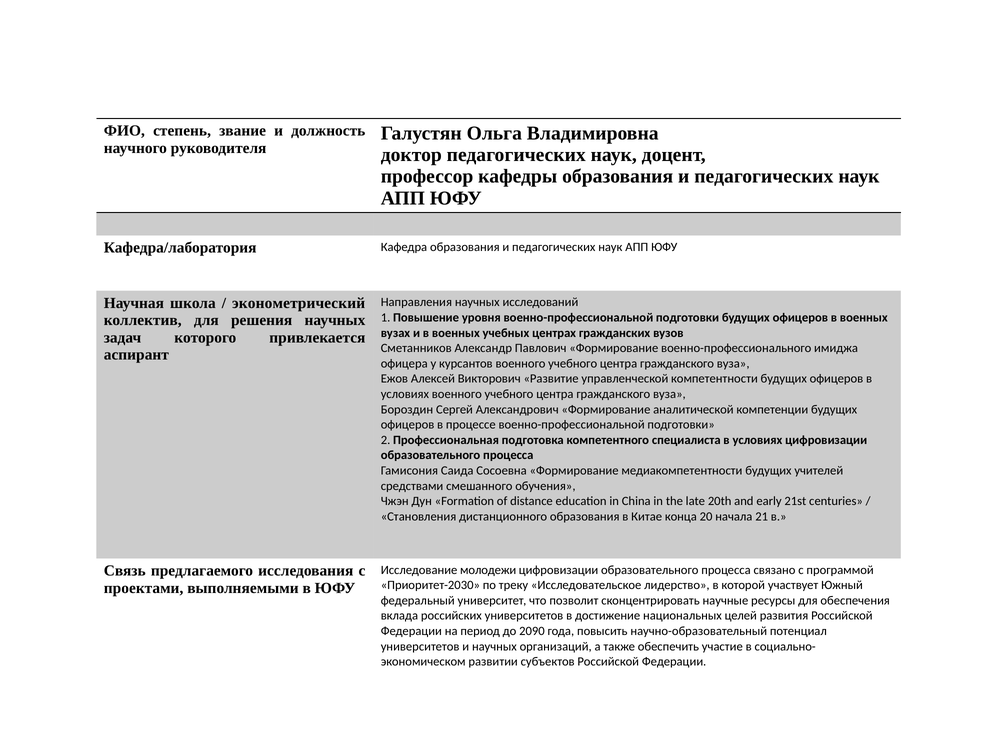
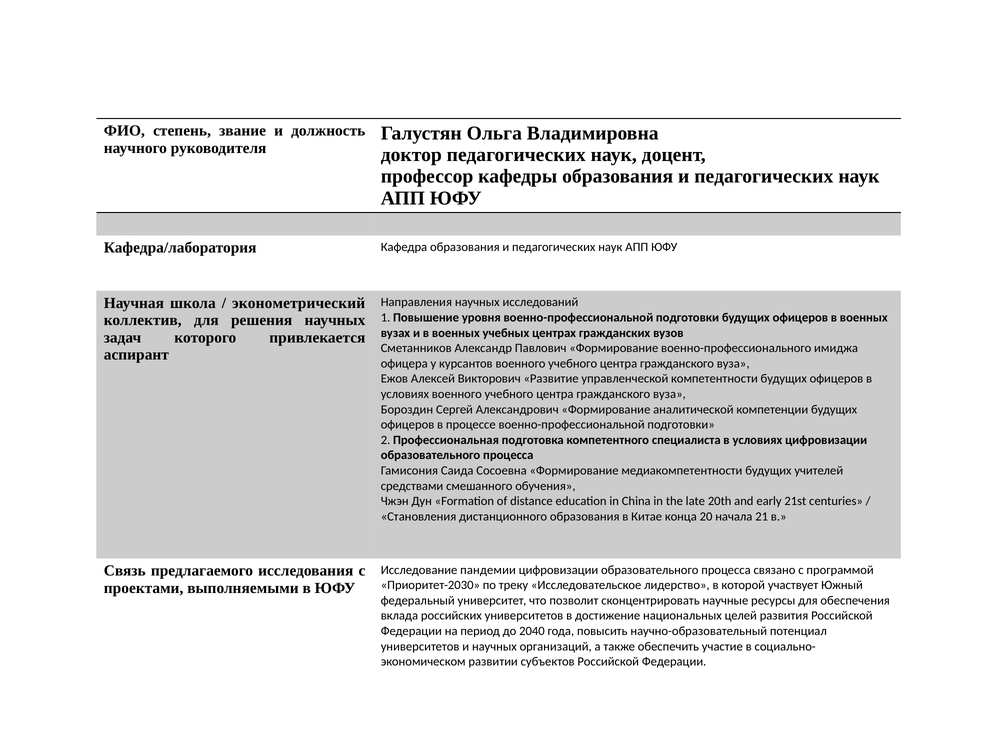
молодежи: молодежи -> пандемии (488, 570)
2090: 2090 -> 2040 (532, 631)
